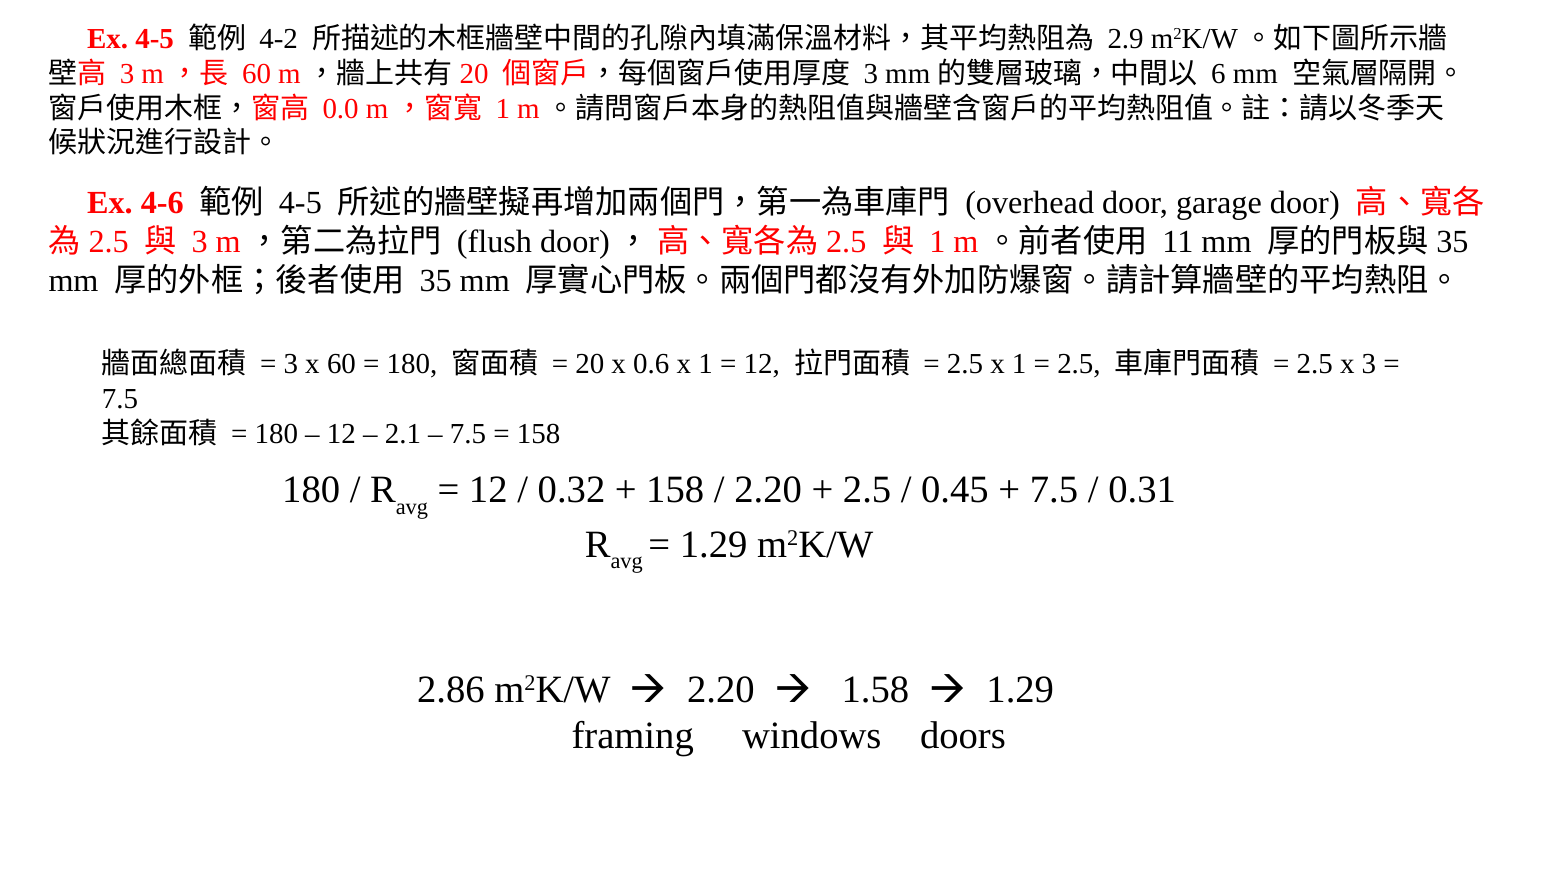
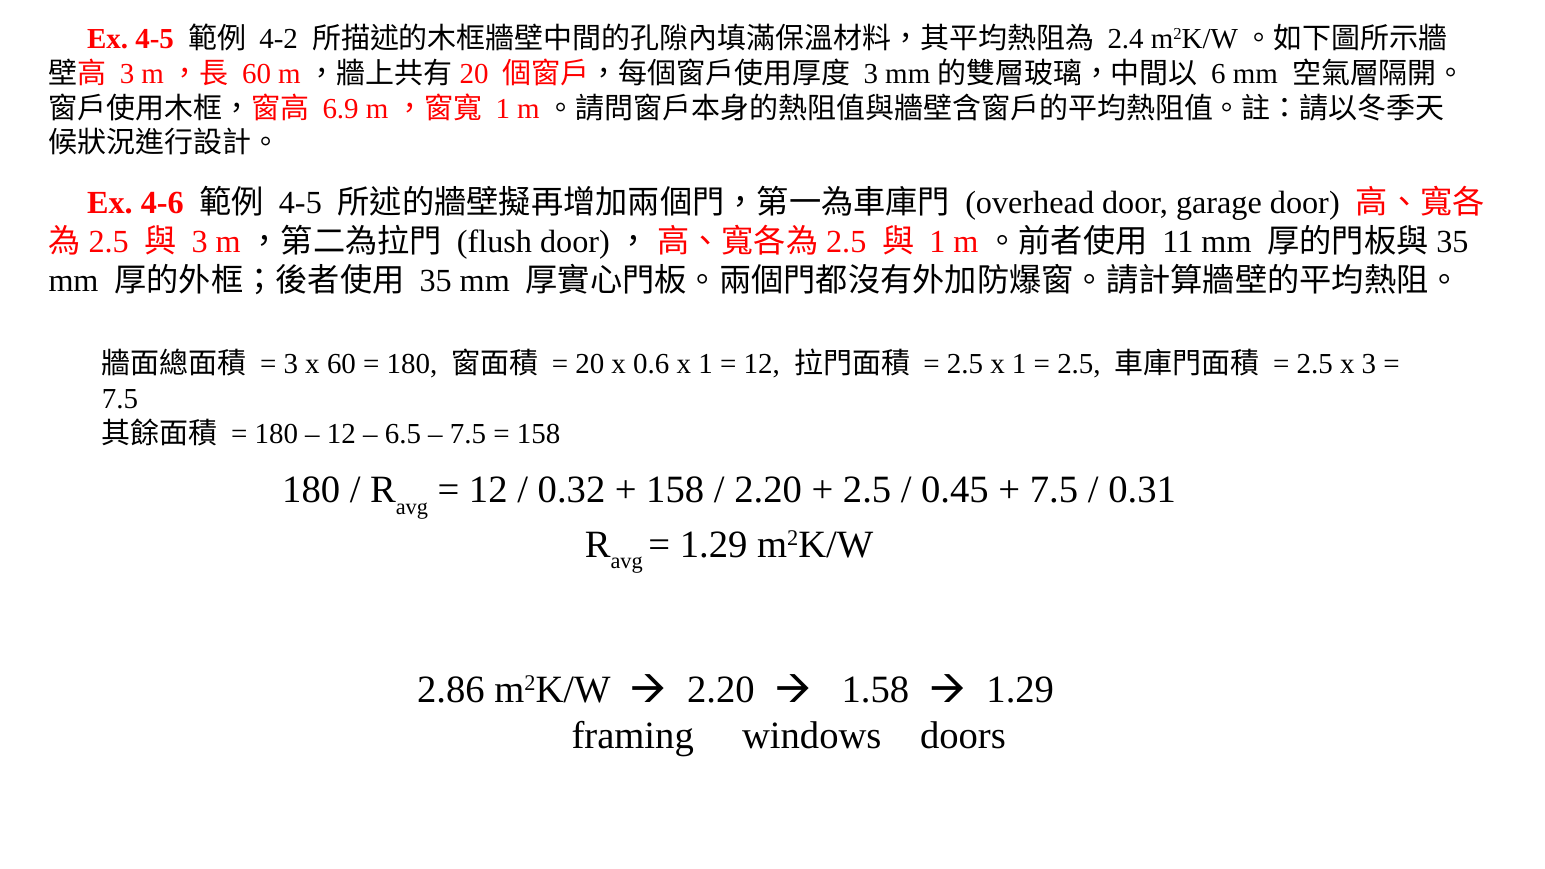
2.9: 2.9 -> 2.4 (1126, 39)
0.0: 0.0 -> 6.9 (341, 109)
2.1: 2.1 -> 6.5 (403, 433)
